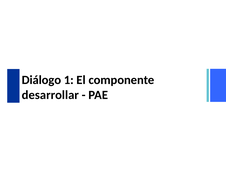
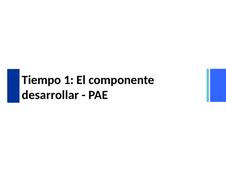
Diálogo: Diálogo -> Tiempo (41, 80)
